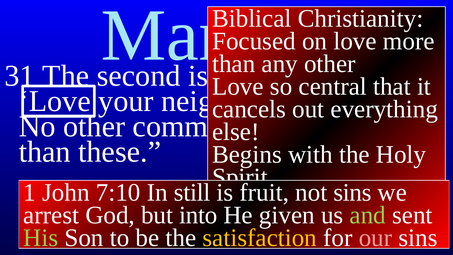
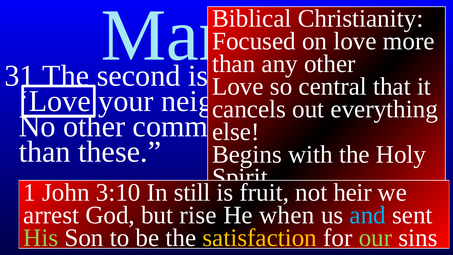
7:10: 7:10 -> 3:10 (118, 192)
not sins: sins -> heir (353, 192)
into: into -> rise (198, 215)
given: given -> when (287, 215)
and colour: light green -> light blue (368, 215)
our colour: pink -> light green (375, 238)
